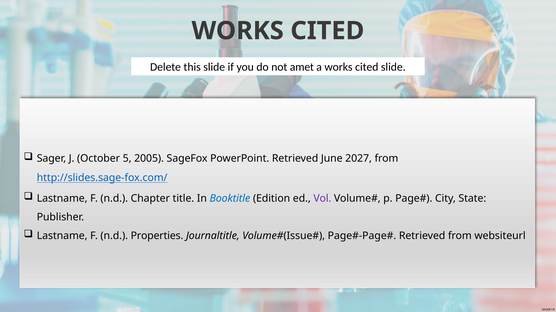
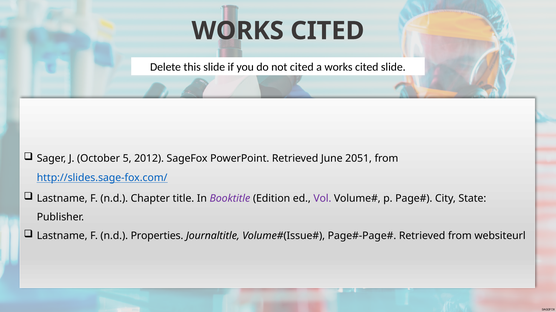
not amet: amet -> cited (302, 67)
2005: 2005 -> 2012 (149, 159)
2027: 2027 -> 2051 (359, 159)
Booktitle colour: blue -> purple (230, 199)
